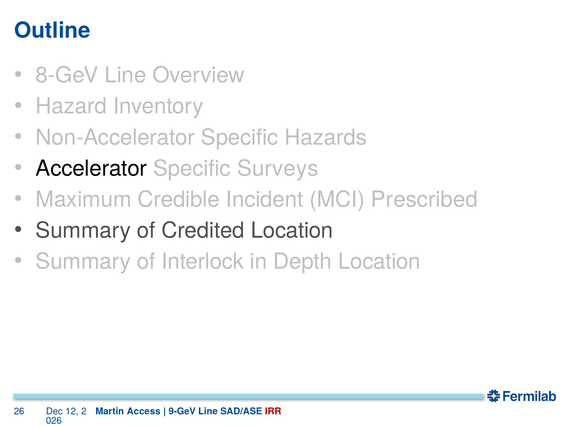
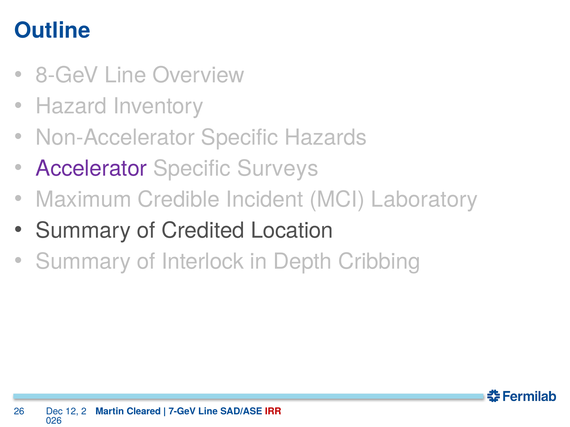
Accelerator colour: black -> purple (91, 169)
Prescribed: Prescribed -> Laboratory (424, 200)
Depth Location: Location -> Cribbing (379, 262)
Access: Access -> Cleared (144, 412)
9-GeV: 9-GeV -> 7-GeV (182, 412)
